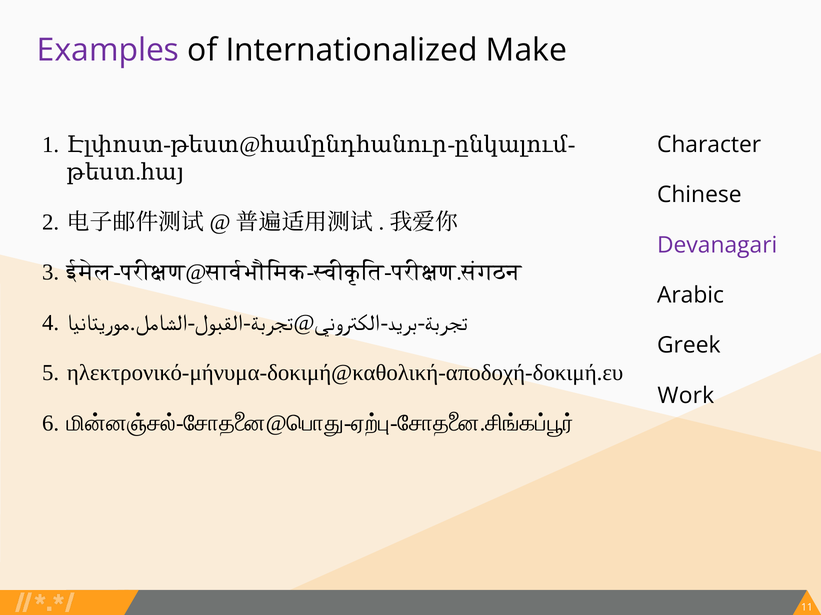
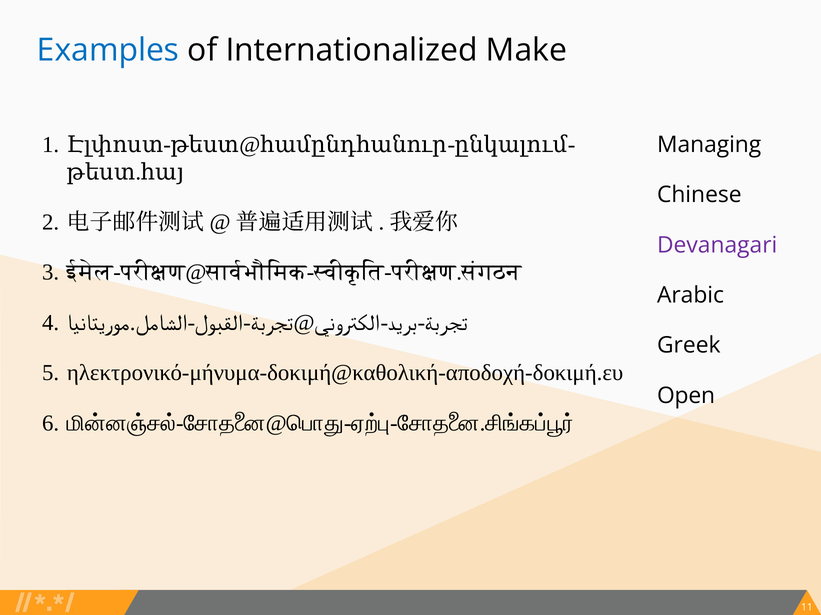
Examples colour: purple -> blue (108, 50)
Character: Character -> Managing (709, 145)
Work: Work -> Open (686, 396)
